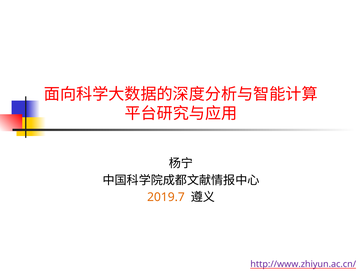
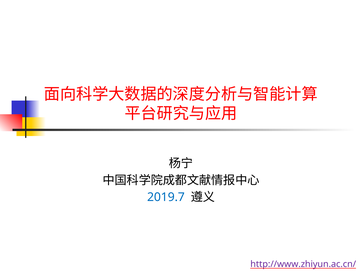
2019.7 colour: orange -> blue (166, 198)
